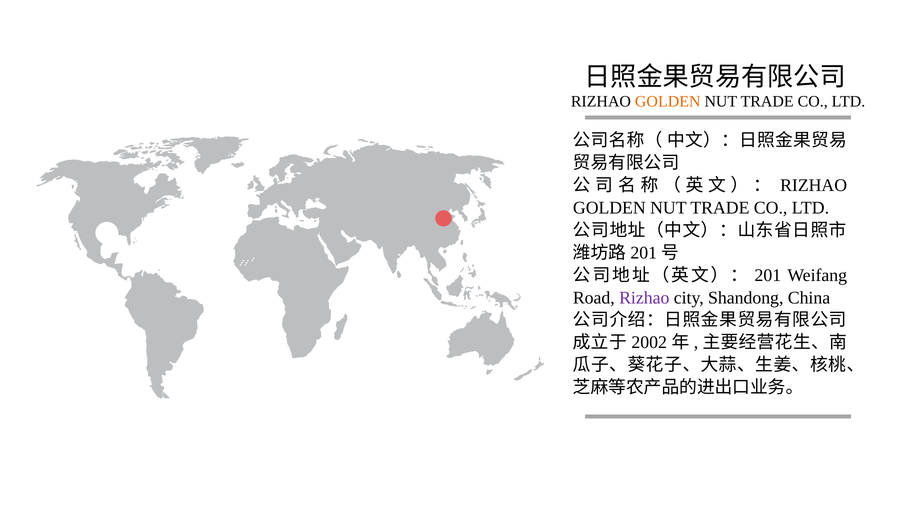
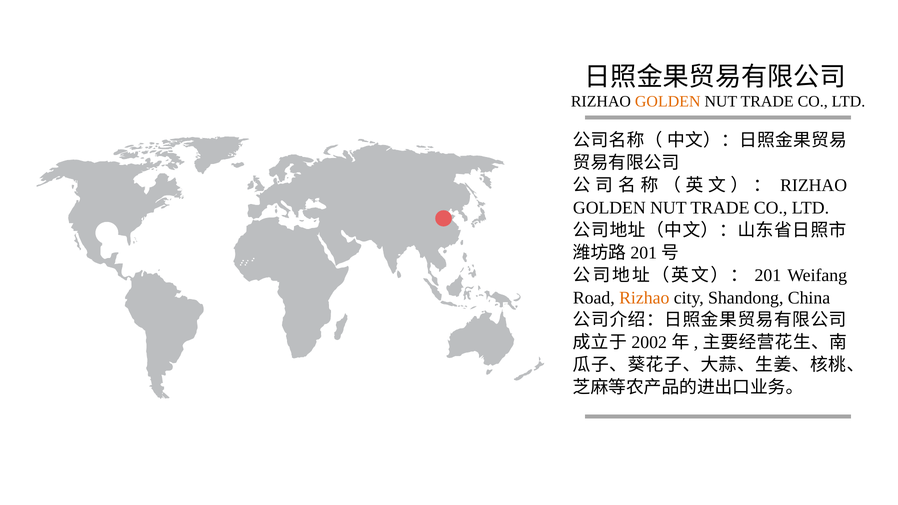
Rizhao colour: purple -> orange (644, 298)
